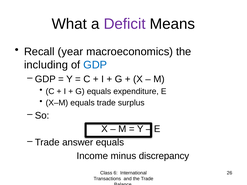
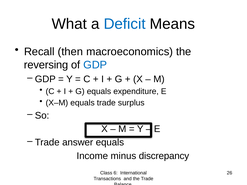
Deficit colour: purple -> blue (125, 24)
year: year -> then (70, 52)
including: including -> reversing (46, 65)
